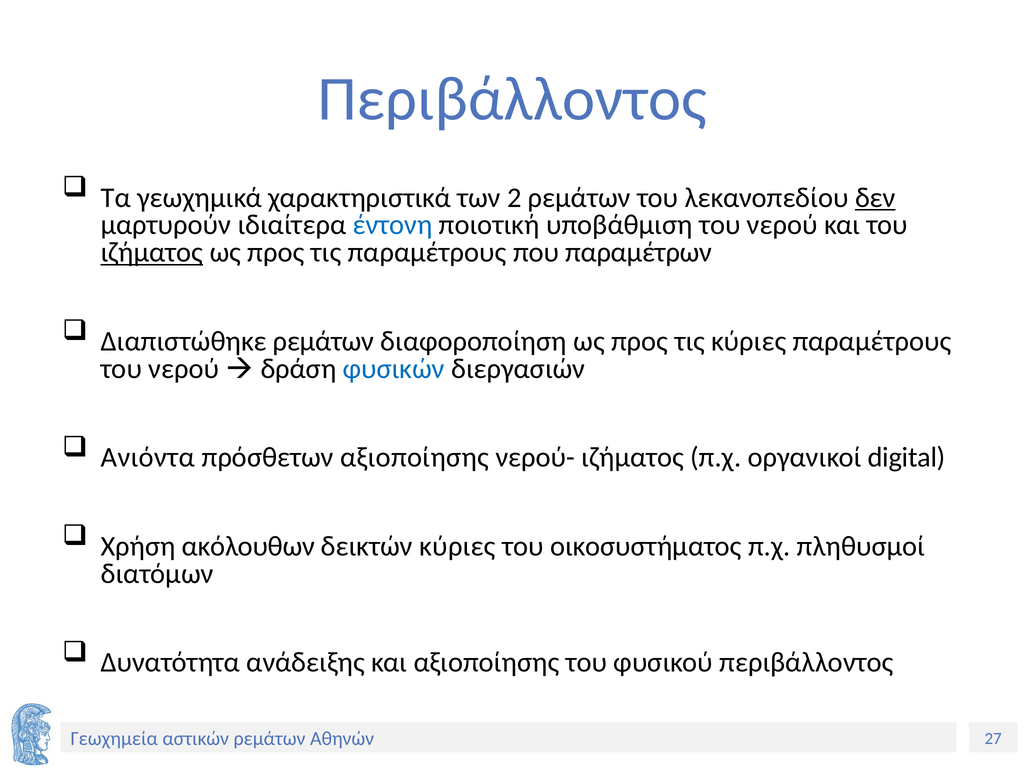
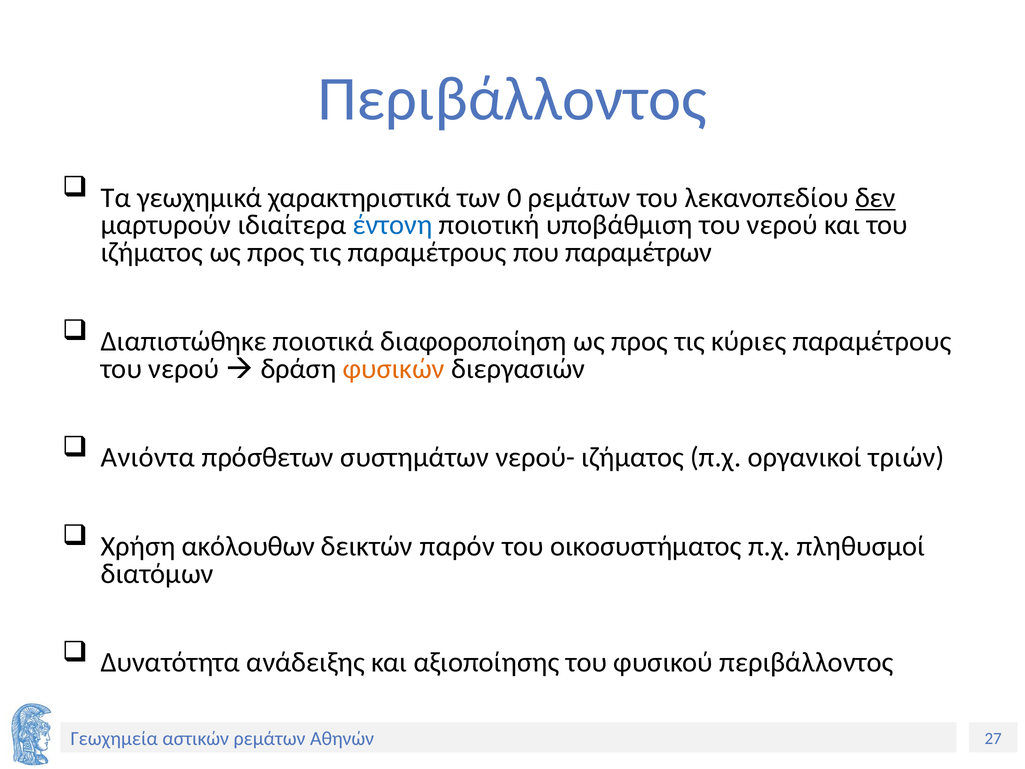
2: 2 -> 0 (514, 198)
ιζήματος underline: present -> none (152, 252)
Διαπιστώθηκε ρεμάτων: ρεμάτων -> ποιοτικά (323, 341)
φυσικών colour: blue -> orange (394, 368)
πρόσθετων αξιοποίησης: αξιοποίησης -> συστημάτων (415, 457)
digital: digital -> τριών (906, 457)
δεικτών κύριες: κύριες -> παρόν (457, 546)
